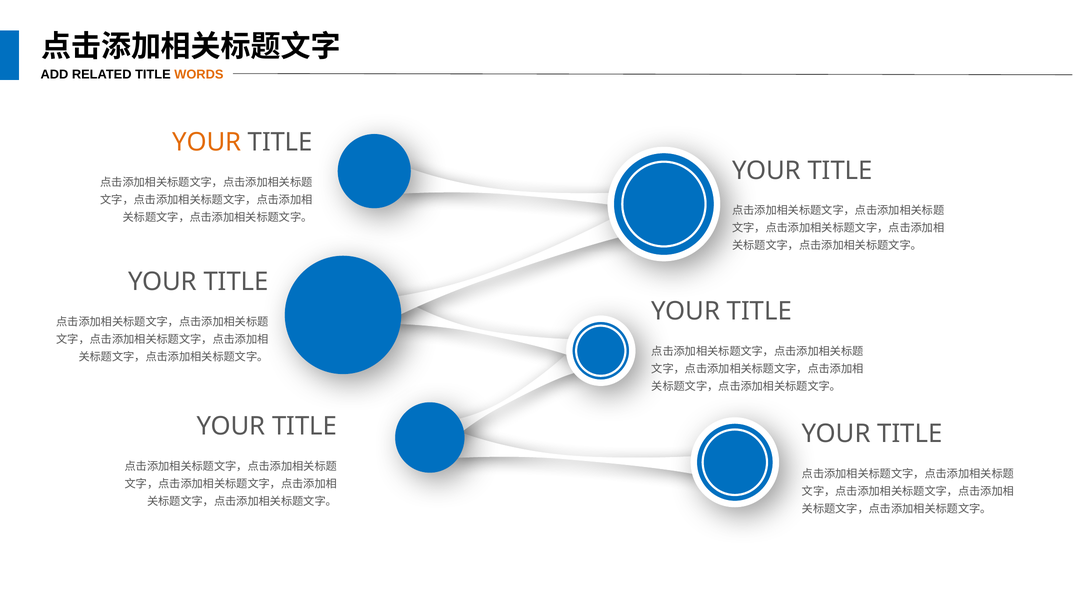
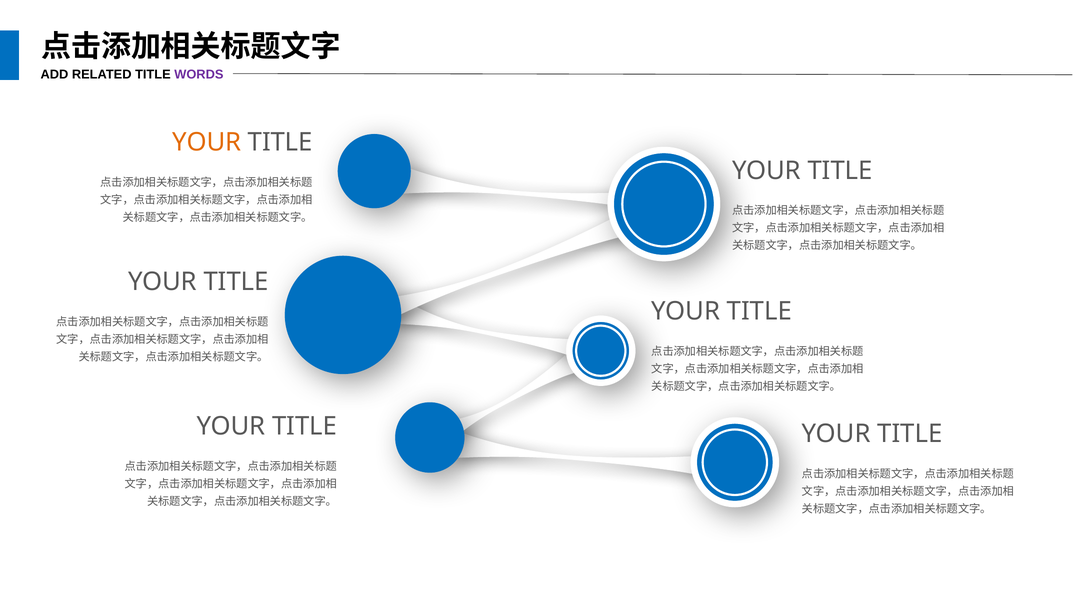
WORDS colour: orange -> purple (199, 74)
